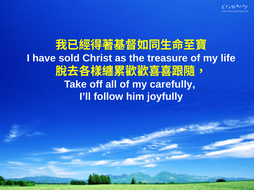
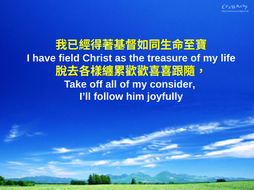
sold: sold -> field (69, 58)
carefully: carefully -> consider (173, 85)
